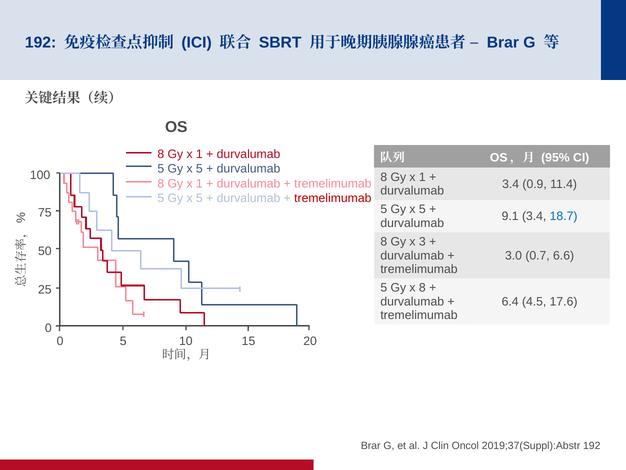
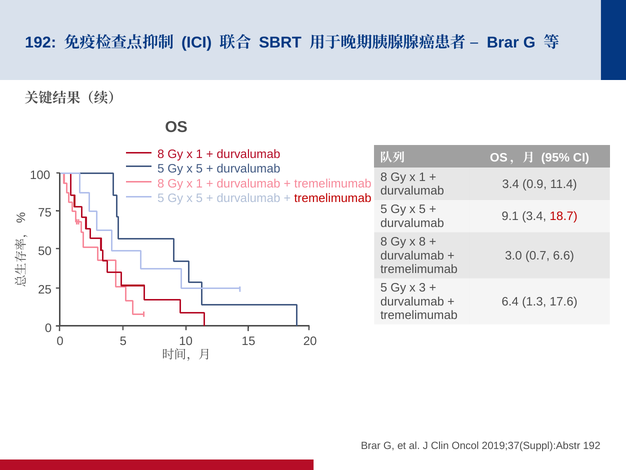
18.7 colour: blue -> red (564, 216)
x 3: 3 -> 8 (422, 242)
x 8: 8 -> 3 (422, 288)
4.5: 4.5 -> 1.3 (534, 301)
